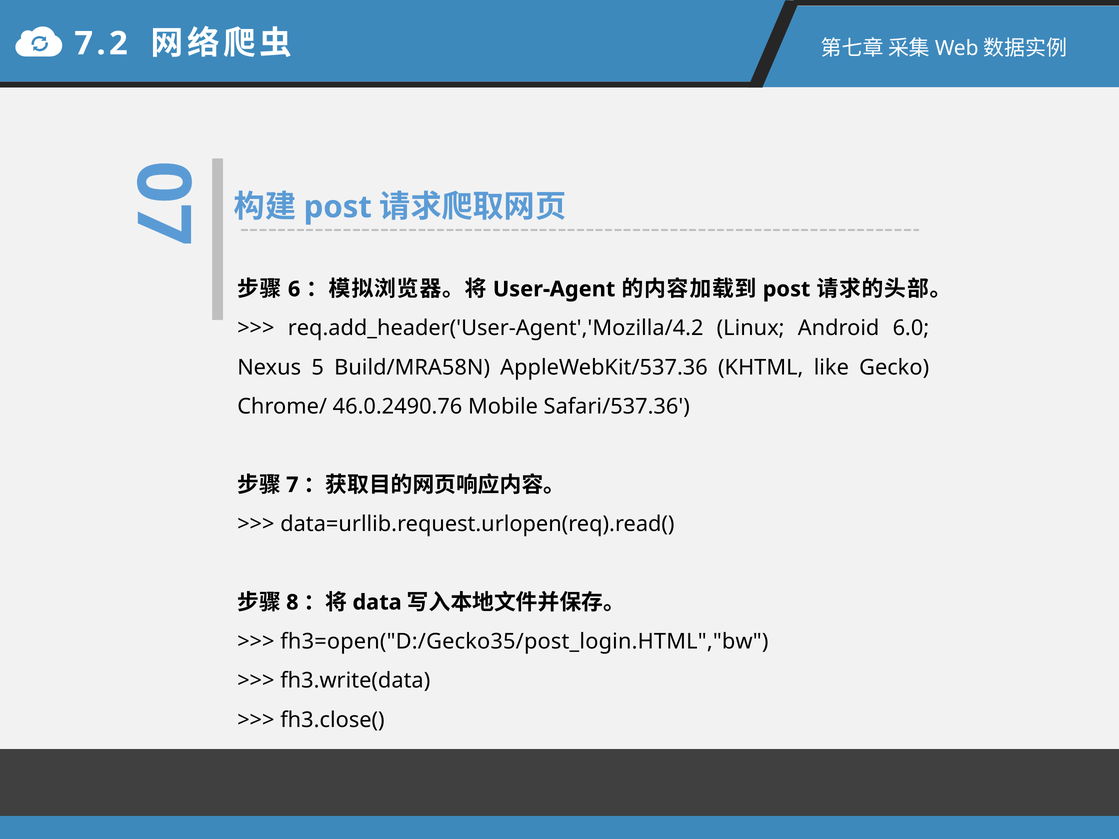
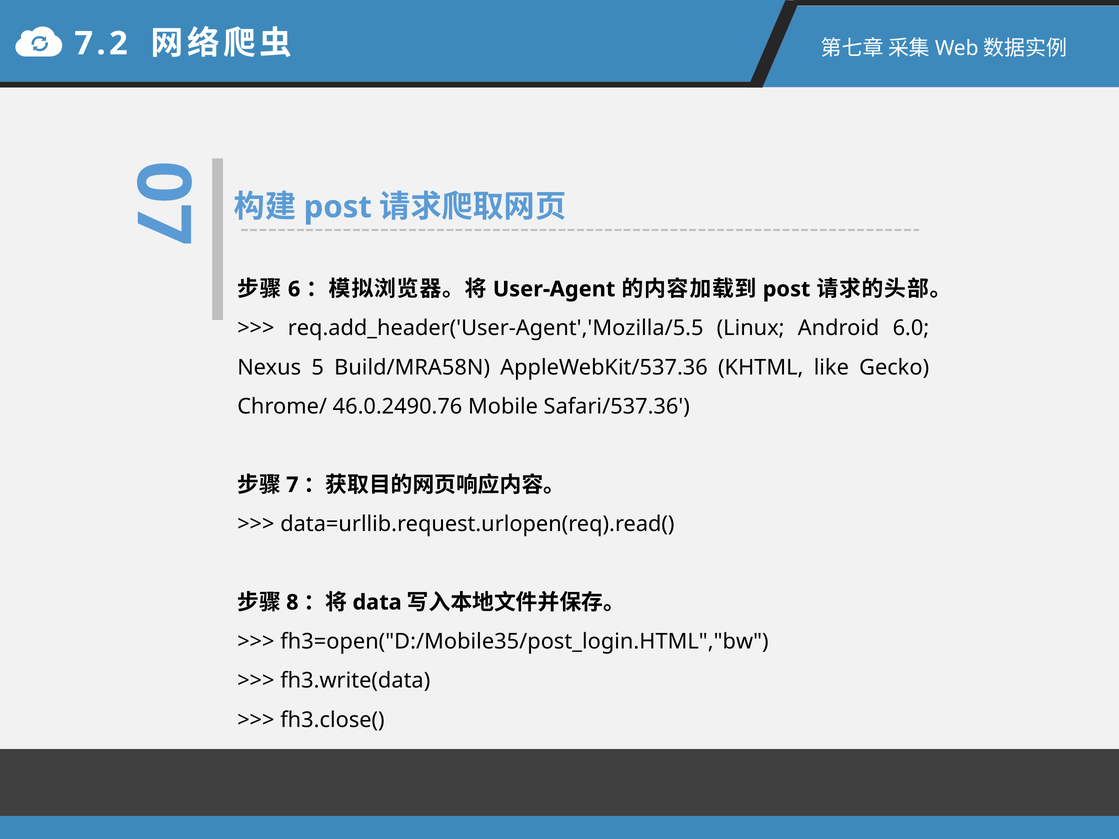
req.add_header('User-Agent','Mozilla/4.2: req.add_header('User-Agent','Mozilla/4.2 -> req.add_header('User-Agent','Mozilla/5.5 (496, 328)
fh3=open("D:/Gecko35/post_login.HTML","bw: fh3=open("D:/Gecko35/post_login.HTML","bw -> fh3=open("D:/Mobile35/post_login.HTML","bw (524, 642)
